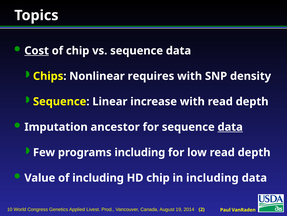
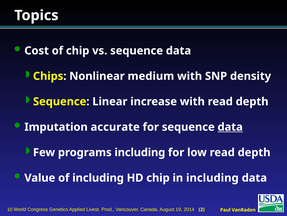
Cost underline: present -> none (37, 51)
requires: requires -> medium (151, 76)
ancestor: ancestor -> accurate (115, 127)
